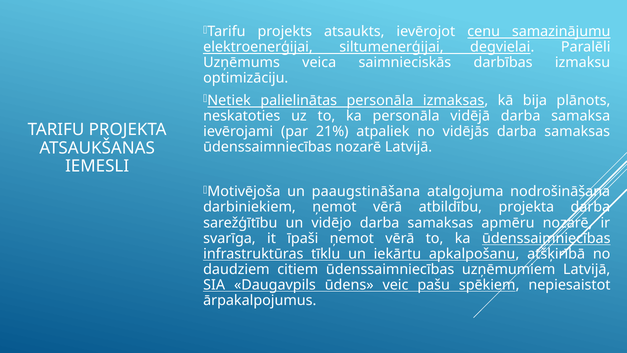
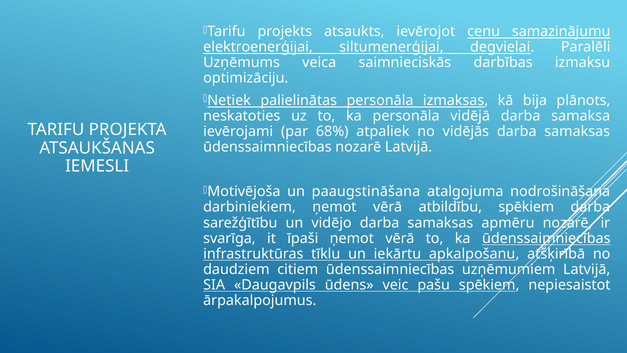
21%: 21% -> 68% (332, 131)
atbildību projekta: projekta -> spēkiem (526, 207)
